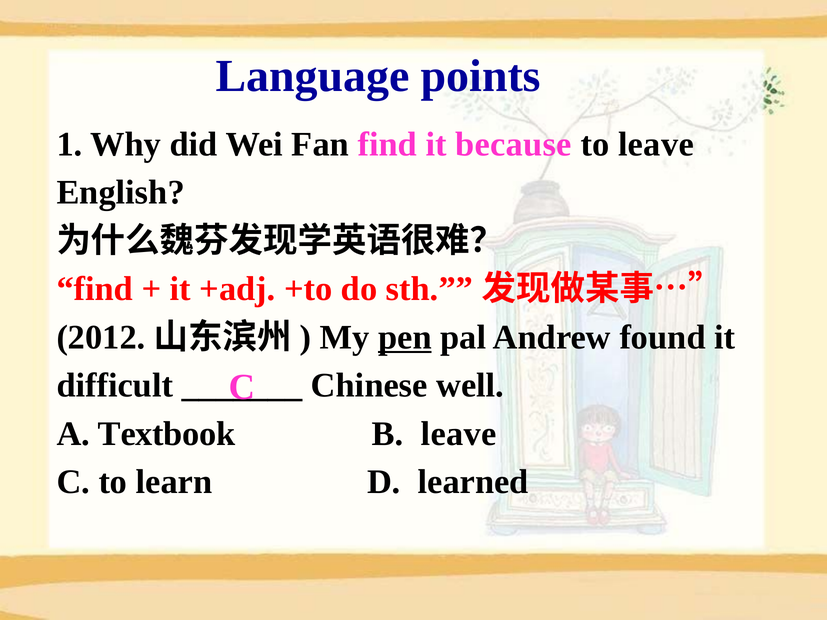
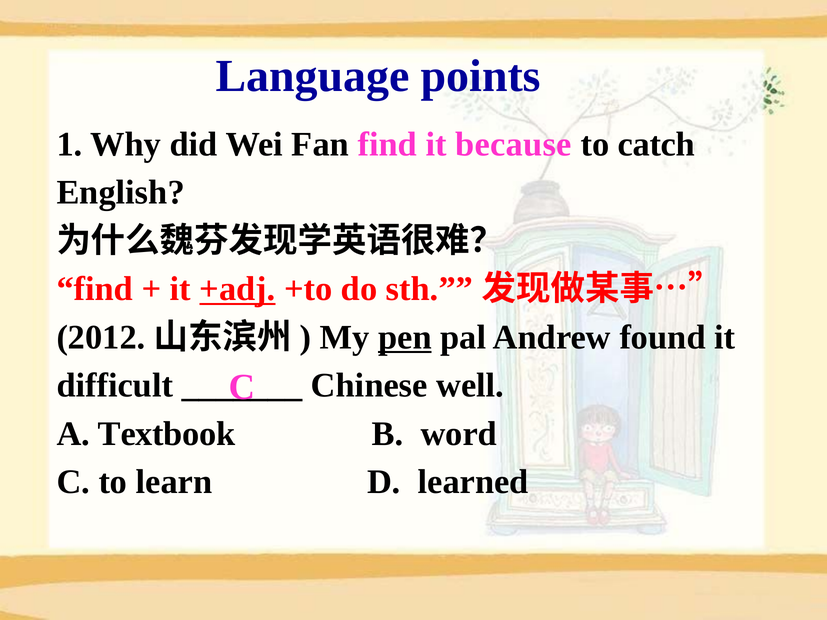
to leave: leave -> catch (656, 144)
+adj underline: none -> present (237, 289)
B leave: leave -> word (459, 434)
